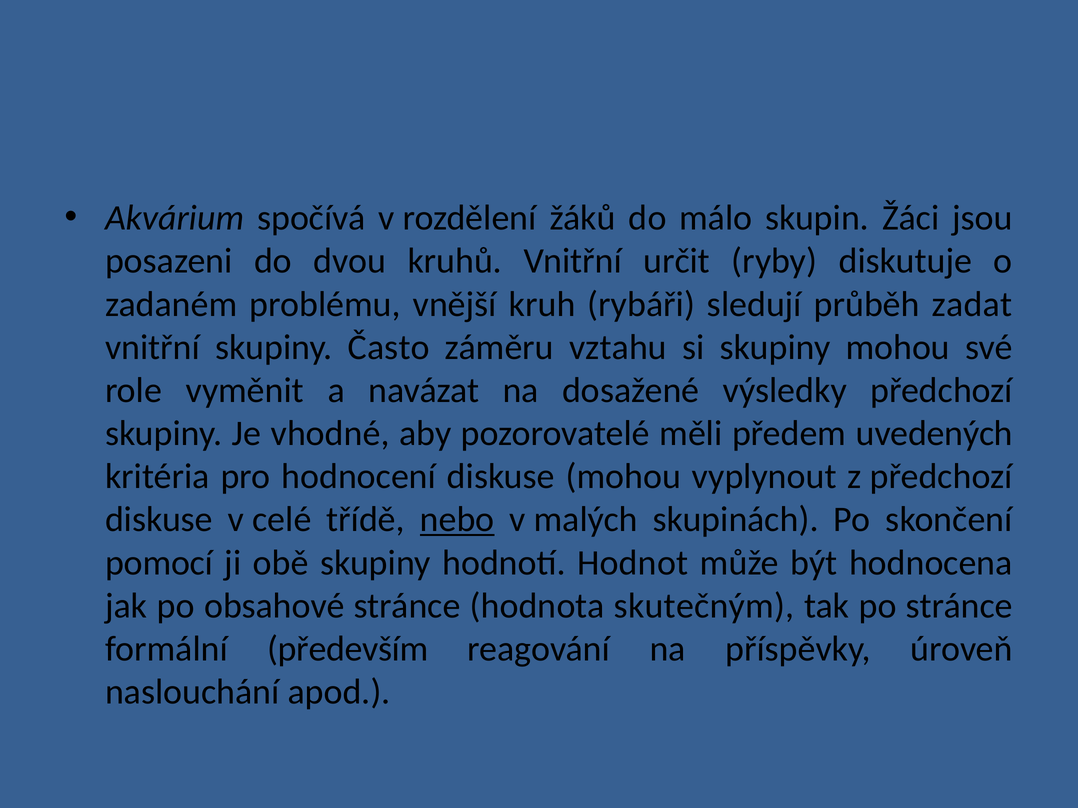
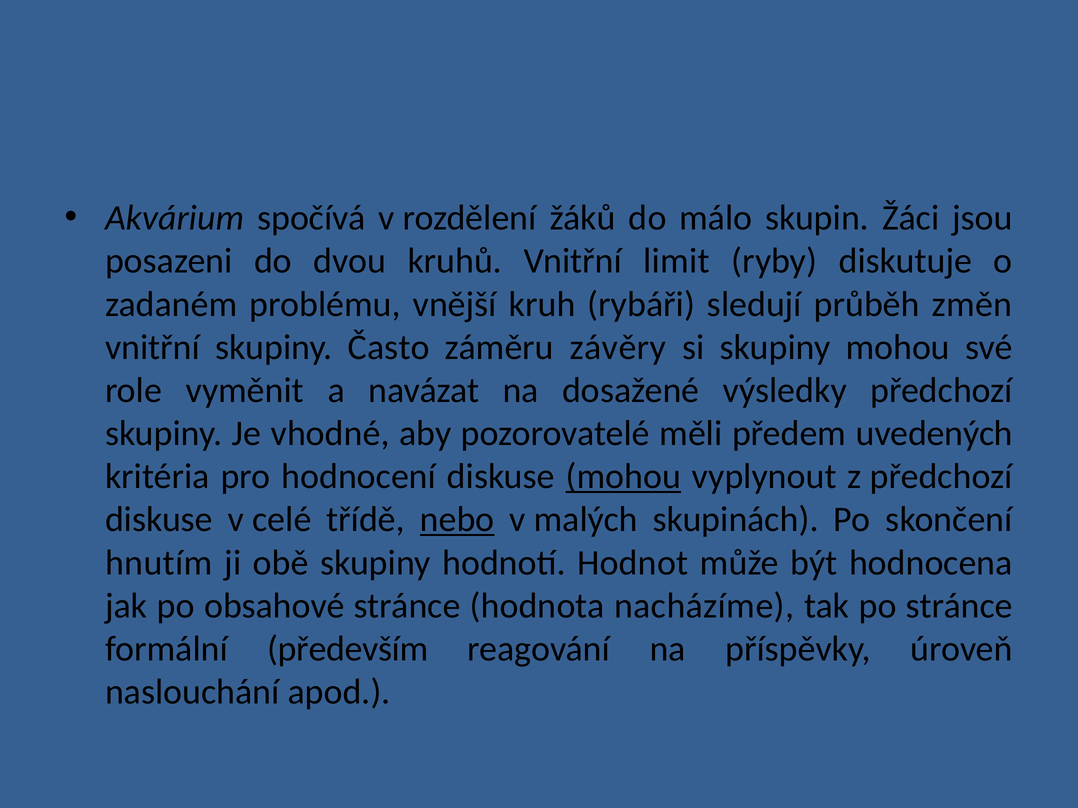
určit: určit -> limit (676, 261)
zadat: zadat -> změn (972, 304)
vztahu: vztahu -> závěry (618, 347)
mohou underline: none -> present (623, 477)
pomocí: pomocí -> hnutím (159, 563)
skutečným: skutečným -> nacházíme (704, 606)
